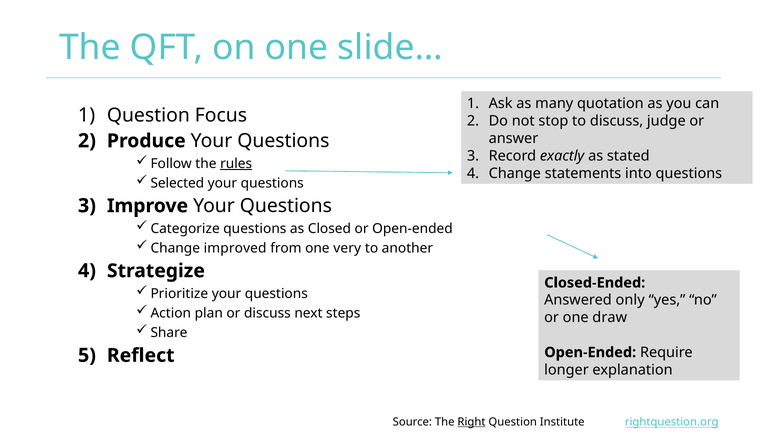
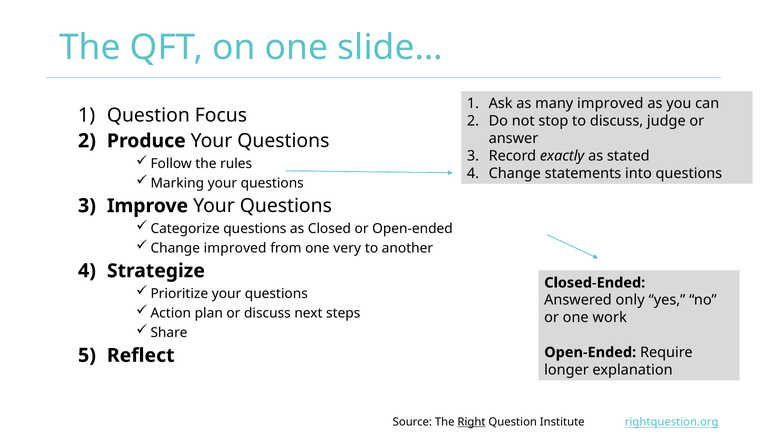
many quotation: quotation -> improved (610, 104)
rules underline: present -> none (236, 164)
Selected: Selected -> Marking (177, 183)
draw: draw -> work (610, 318)
